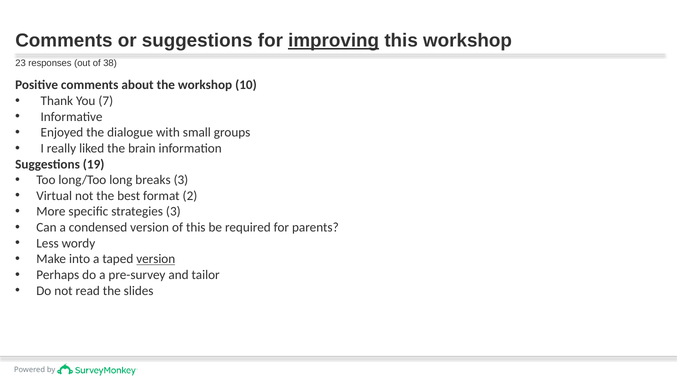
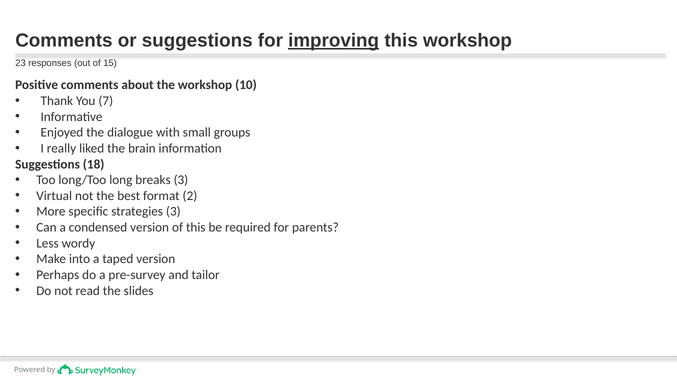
38: 38 -> 15 (110, 63)
19: 19 -> 18 (94, 164)
version underline: present -> none (156, 259)
